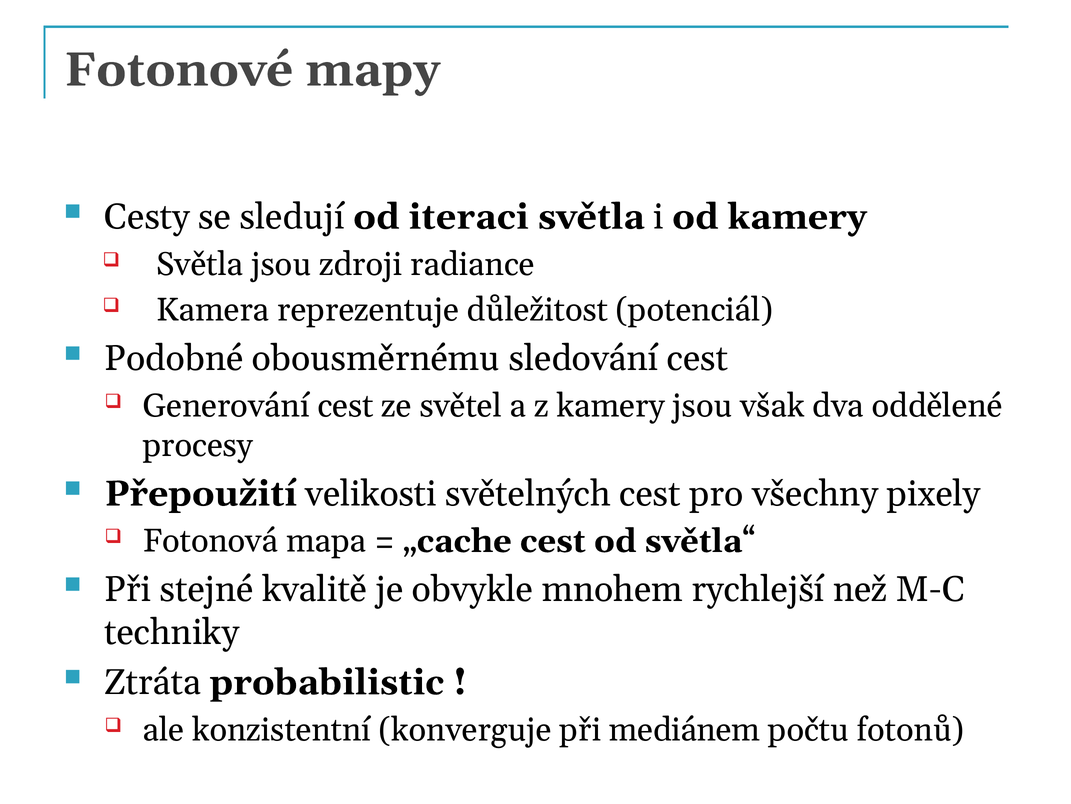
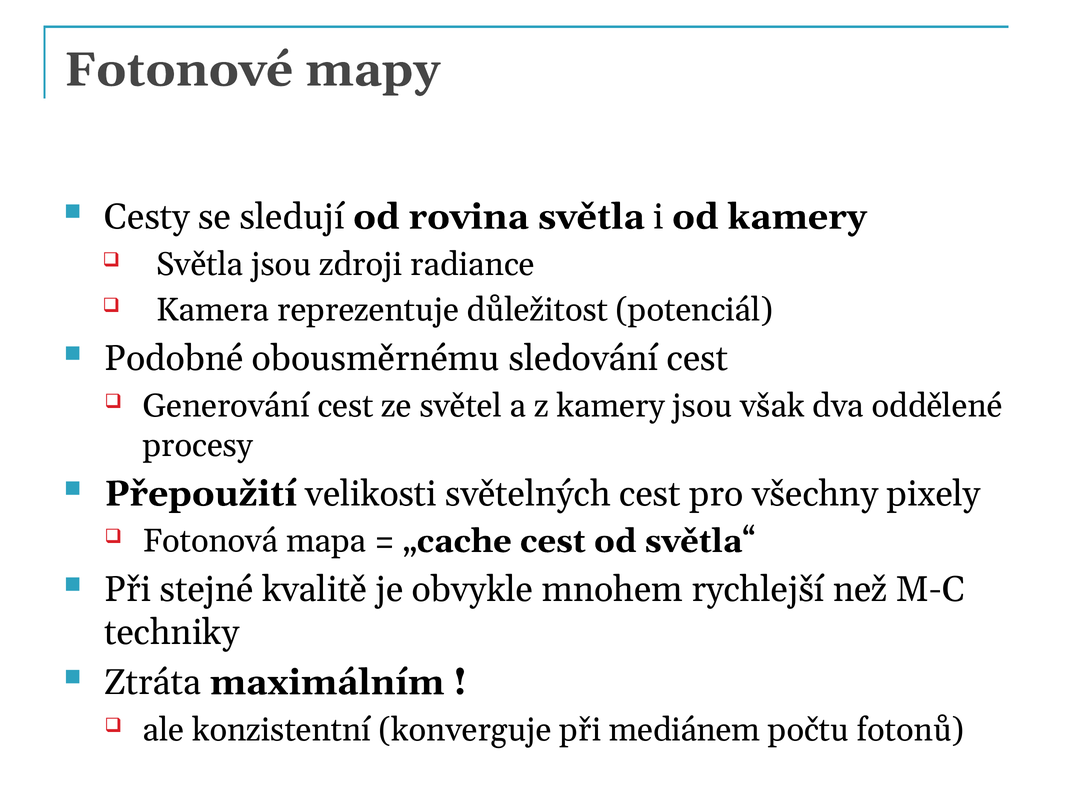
iteraci: iteraci -> rovina (469, 217)
probabilistic: probabilistic -> maximálním (327, 682)
